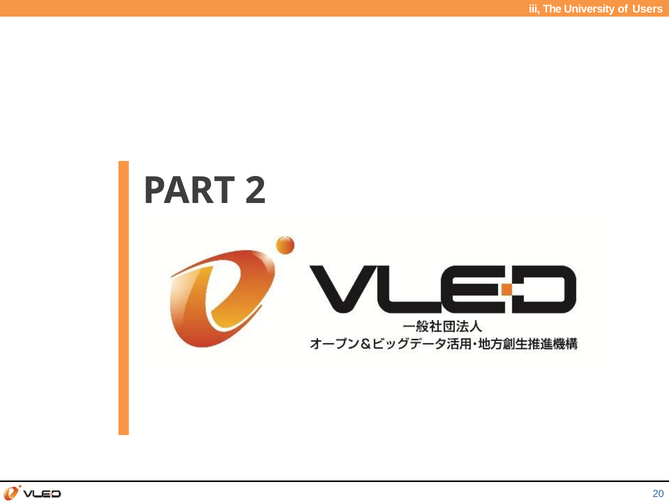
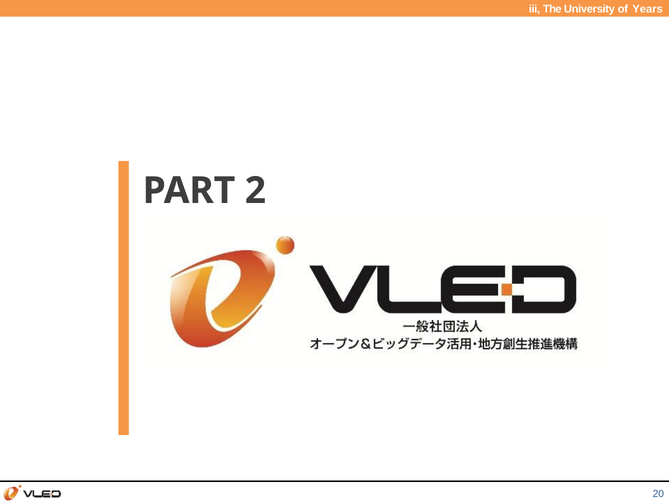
Users: Users -> Years (648, 9)
